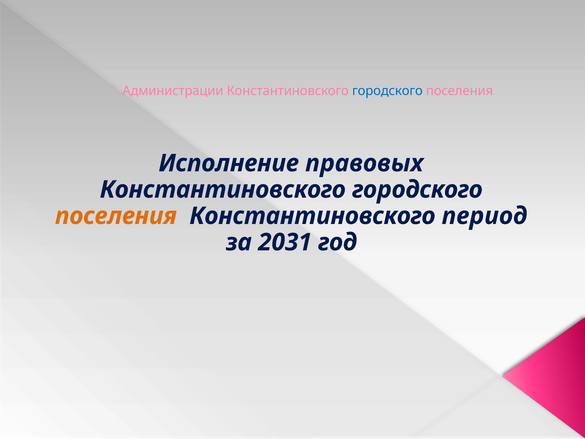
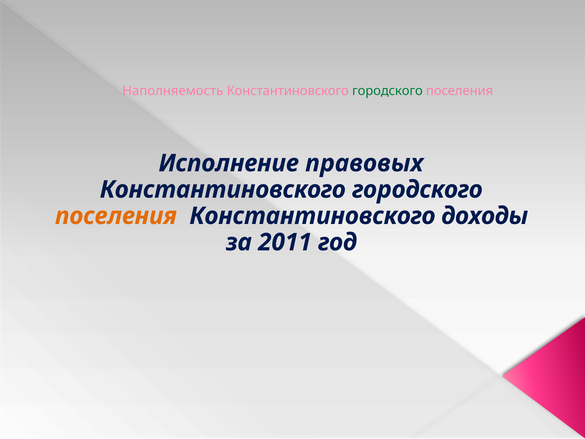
Администрации: Администрации -> Наполняемость (173, 91)
городского colour: blue -> green (387, 91)
период: период -> доходы (485, 216)
2031: 2031 -> 2011 (285, 242)
